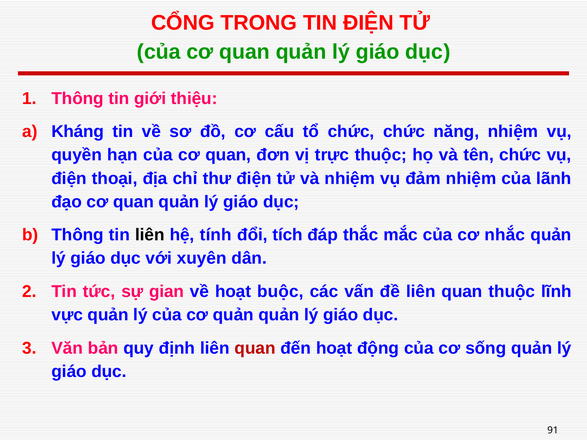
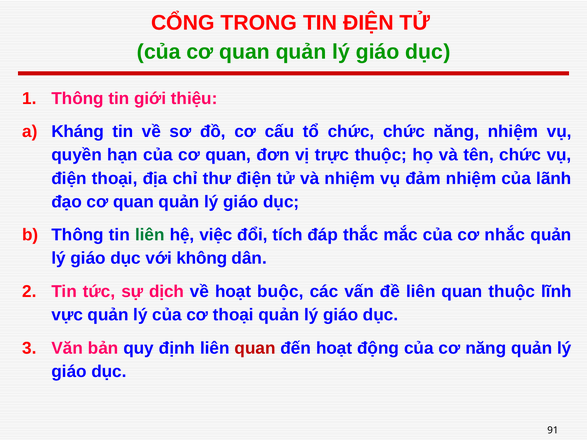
liên colour: black -> green (150, 235)
tính: tính -> việc (216, 235)
xuyên: xuyên -> không (202, 258)
gian: gian -> dịch (167, 292)
cơ quản: quản -> thoại (233, 315)
cơ sống: sống -> năng (486, 348)
